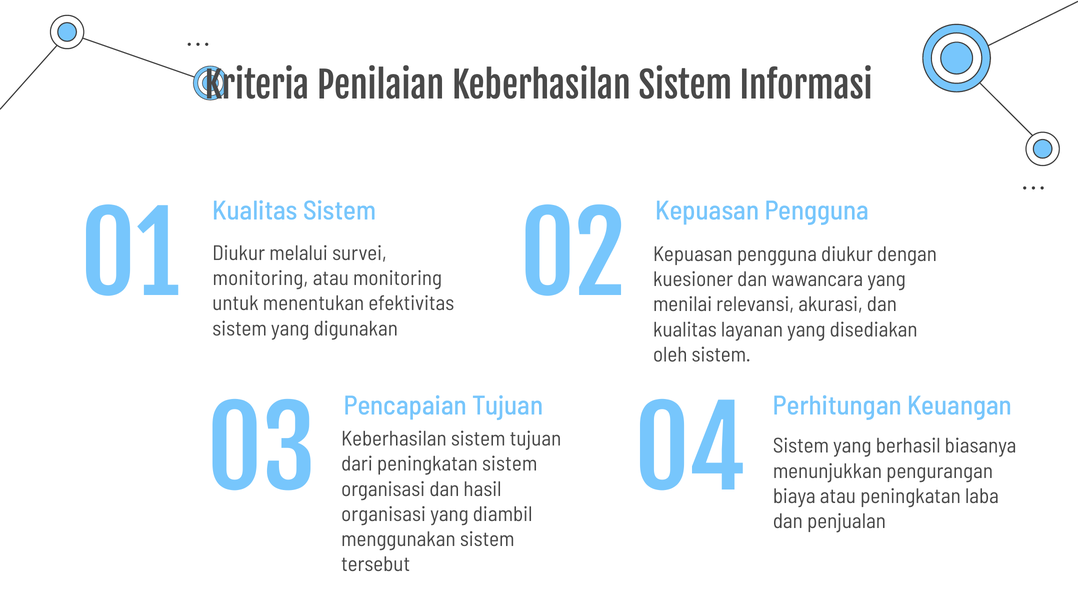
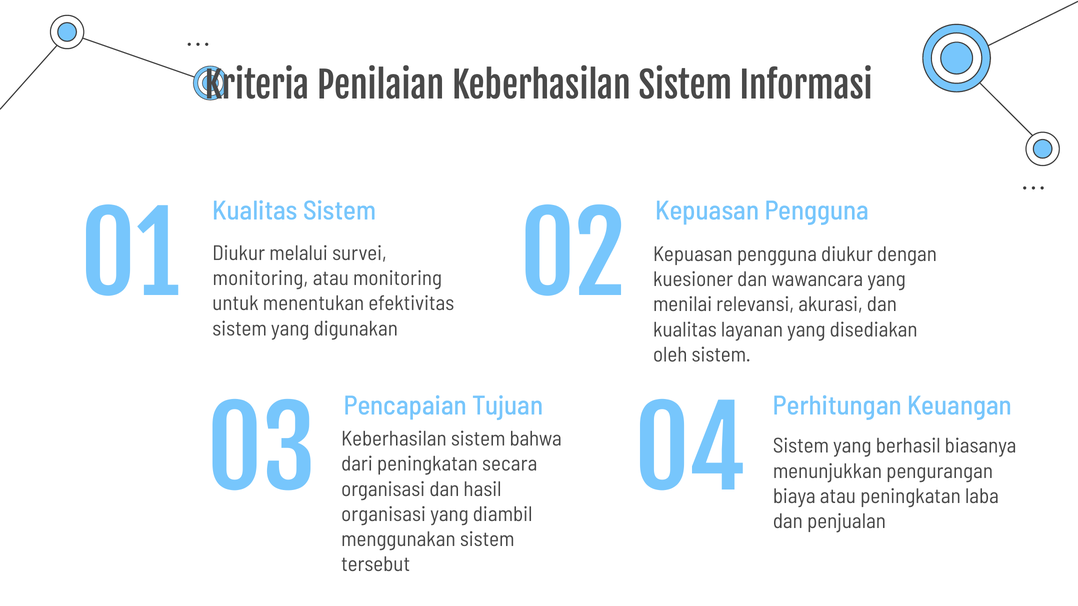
sistem tujuan: tujuan -> bahwa (536, 439)
peningkatan sistem: sistem -> secara (510, 464)
